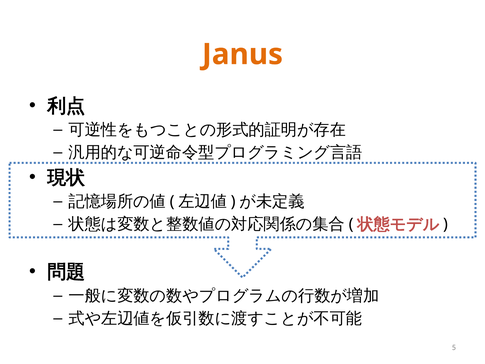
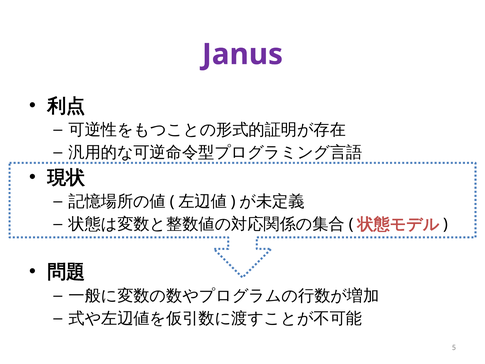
Janus colour: orange -> purple (242, 54)
